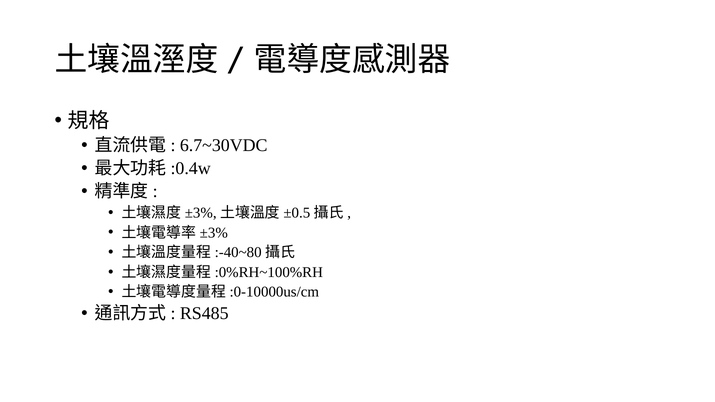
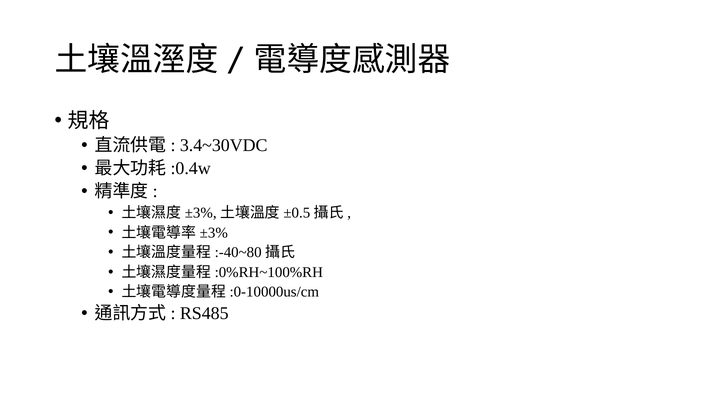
6.7~30VDC: 6.7~30VDC -> 3.4~30VDC (224, 146)
